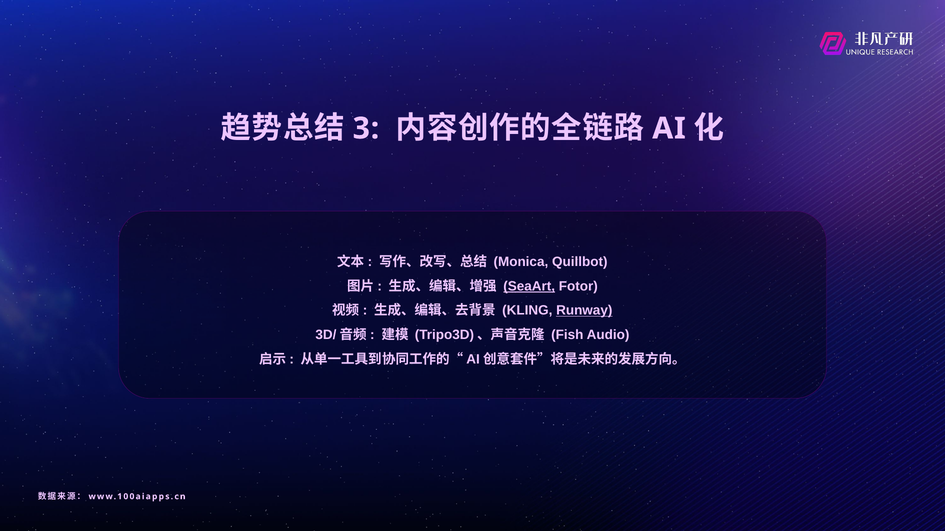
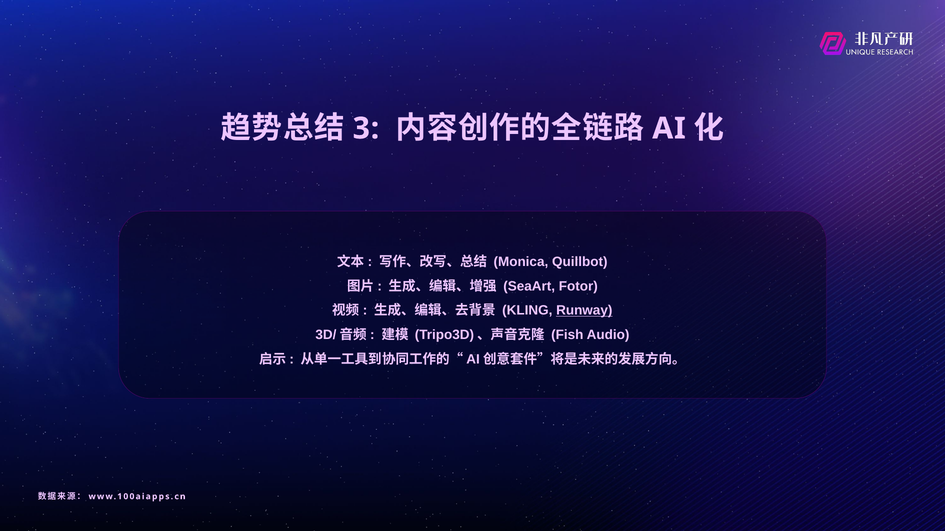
SeaArt underline: present -> none (529, 287)
